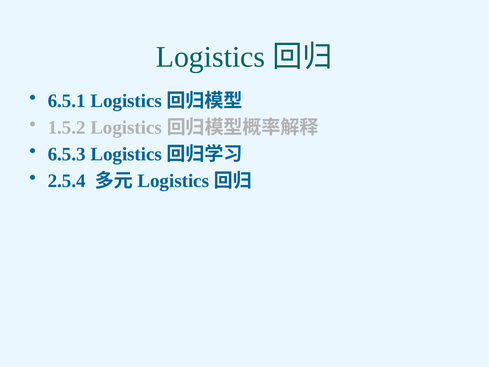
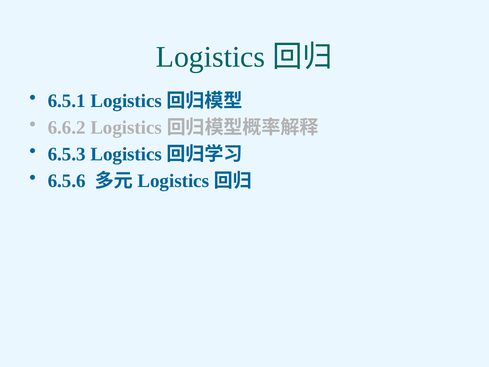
1.5.2: 1.5.2 -> 6.6.2 (67, 127)
2.5.4: 2.5.4 -> 6.5.6 (67, 181)
